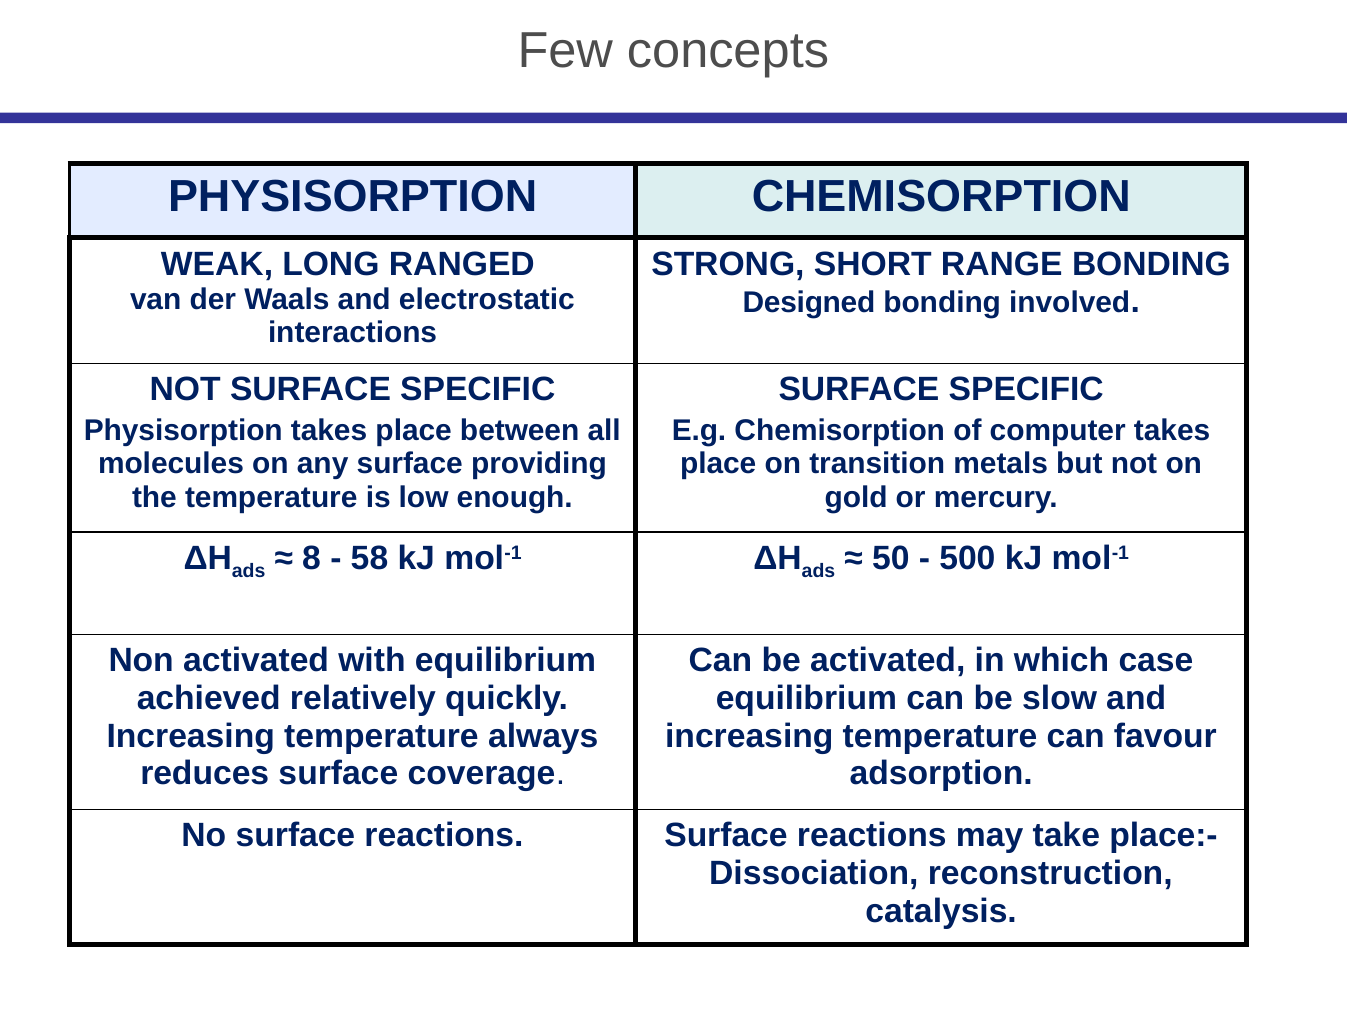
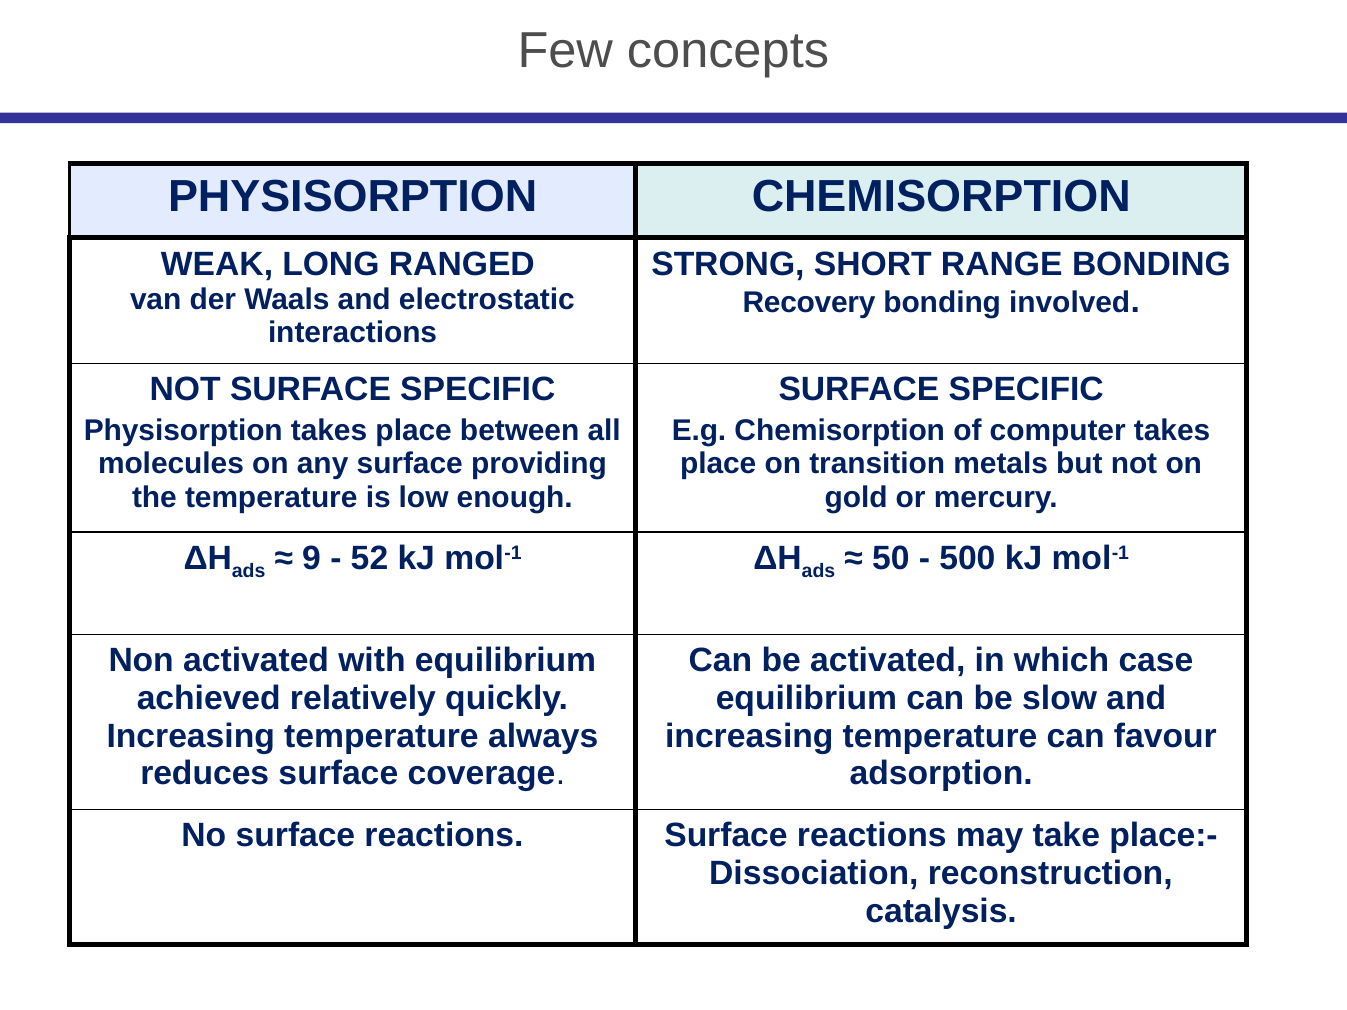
Designed: Designed -> Recovery (809, 303)
8: 8 -> 9 (312, 558)
58: 58 -> 52 (369, 558)
